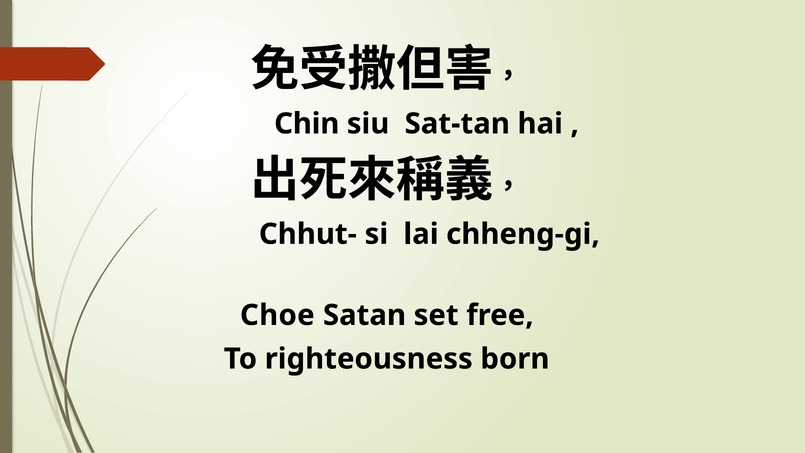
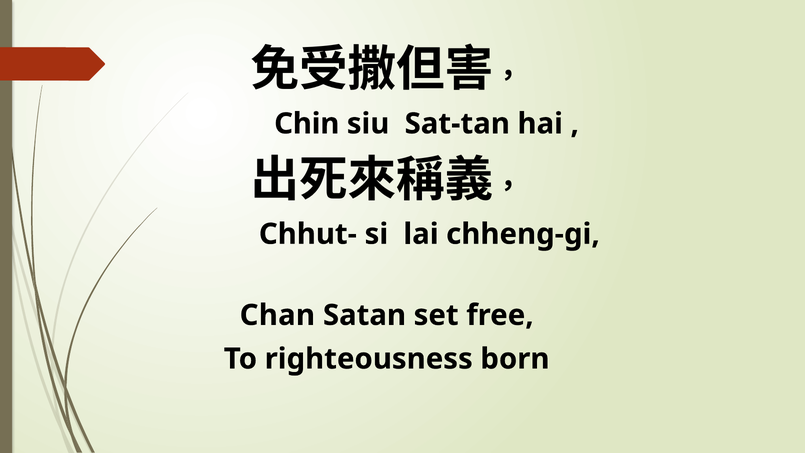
Choe: Choe -> Chan (277, 315)
